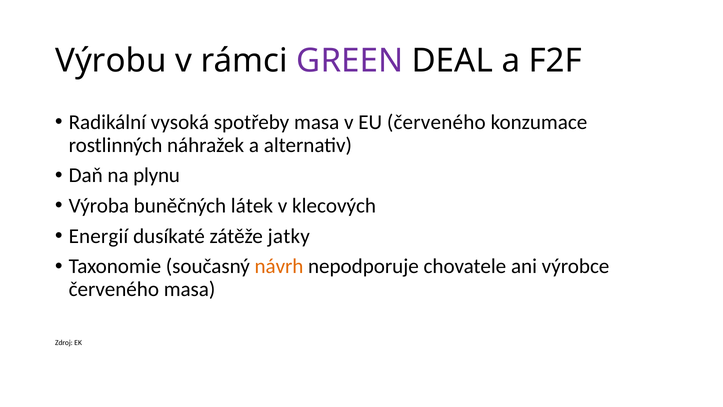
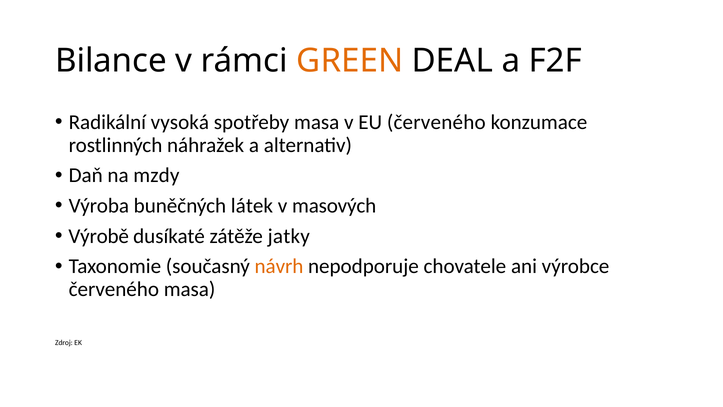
Výrobu: Výrobu -> Bilance (111, 61)
GREEN colour: purple -> orange (350, 61)
plynu: plynu -> mzdy (156, 175)
klecových: klecových -> masových (334, 206)
Energií: Energií -> Výrobě (99, 236)
